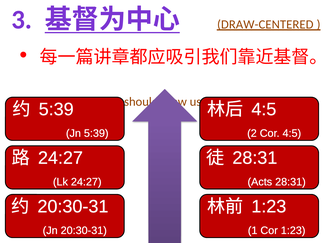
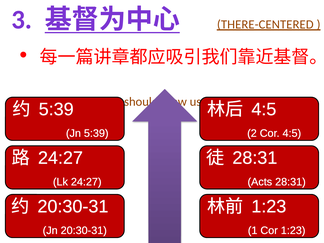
DRAW-CENTERED: DRAW-CENTERED -> THERE-CENTERED (265, 24)
